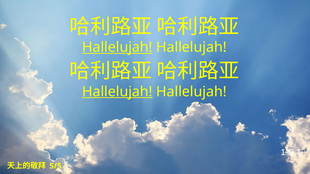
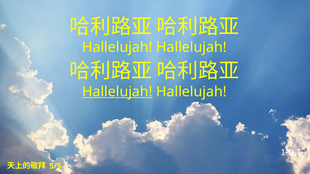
Hallelujah underline: present -> none (117, 47)
